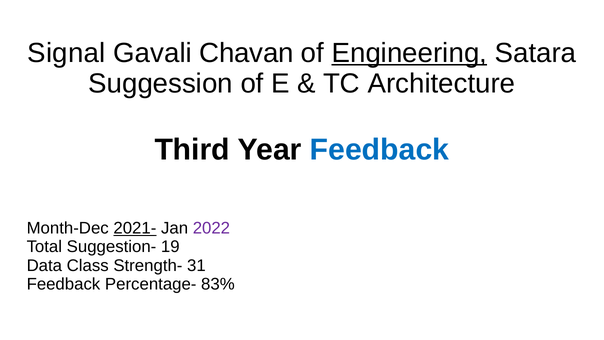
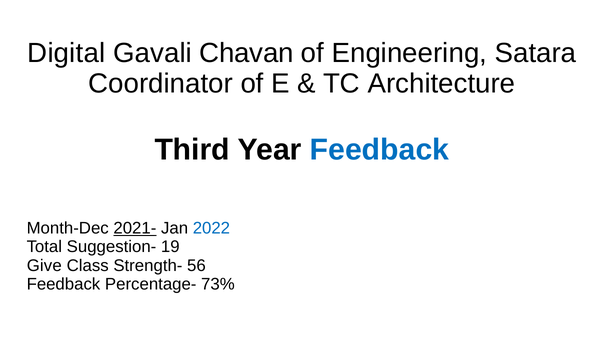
Signal: Signal -> Digital (66, 53)
Engineering underline: present -> none (409, 53)
Suggession: Suggession -> Coordinator (161, 84)
2022 colour: purple -> blue (211, 228)
Data: Data -> Give (44, 265)
31: 31 -> 56 (196, 265)
83%: 83% -> 73% (218, 284)
